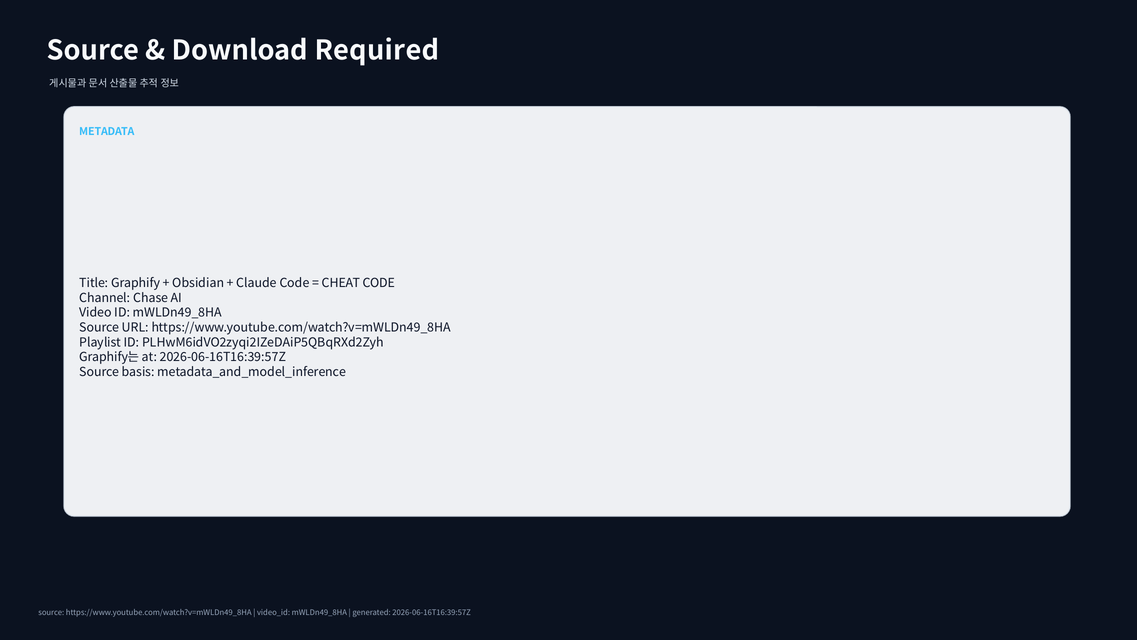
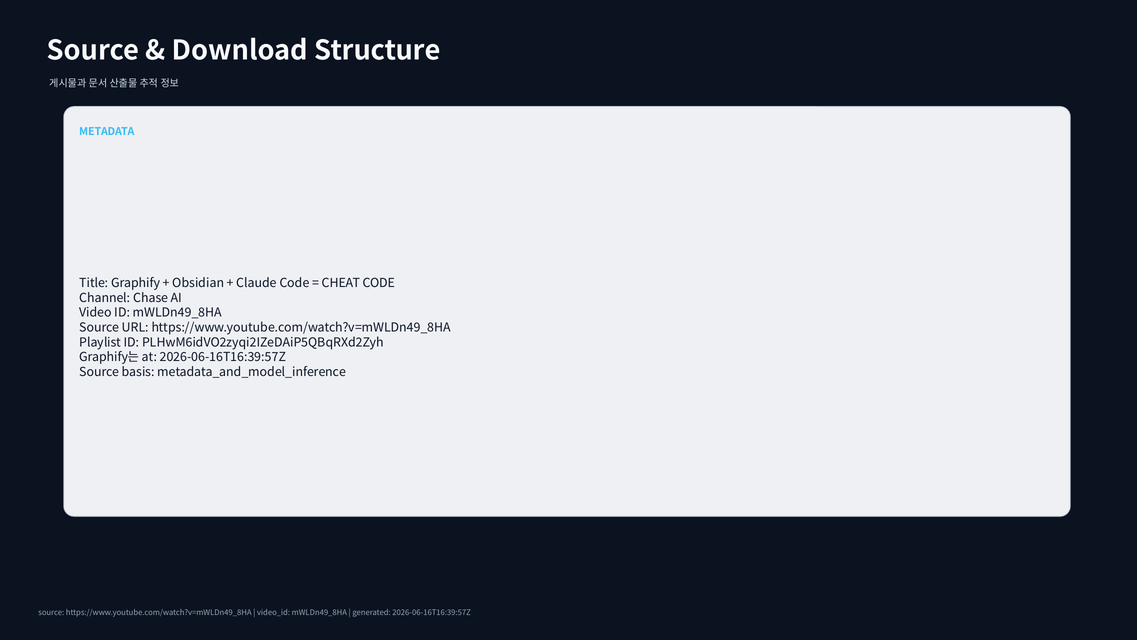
Required: Required -> Structure (377, 51)
